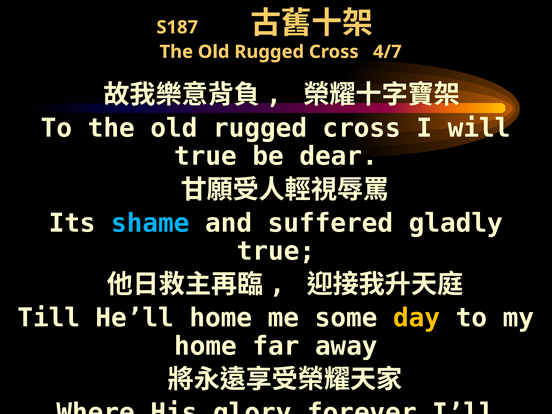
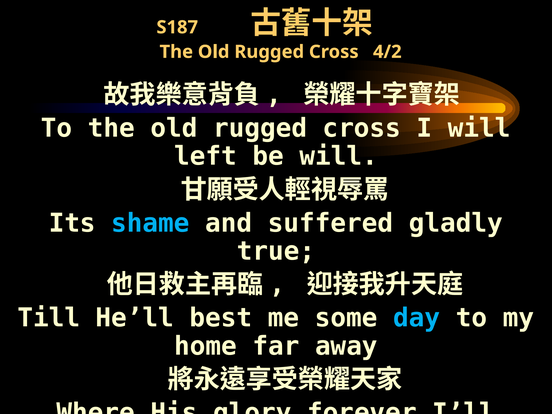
4/7: 4/7 -> 4/2 (387, 52)
true: true -> left (205, 156)
be dear: dear -> will (339, 156)
He’ll home: home -> best (221, 318)
day colour: yellow -> light blue (417, 318)
